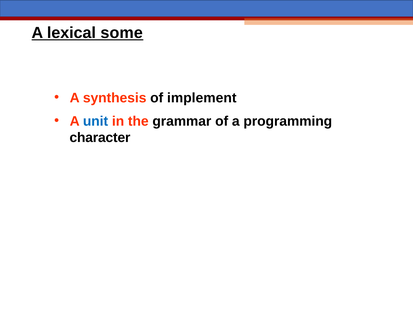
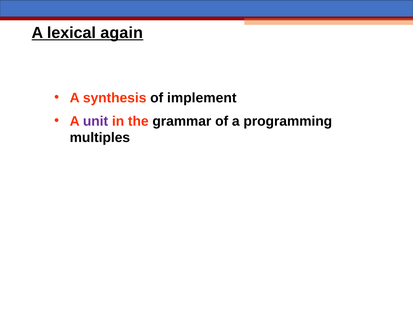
some: some -> again (122, 33)
unit colour: blue -> purple (96, 121)
character: character -> multiples (100, 138)
